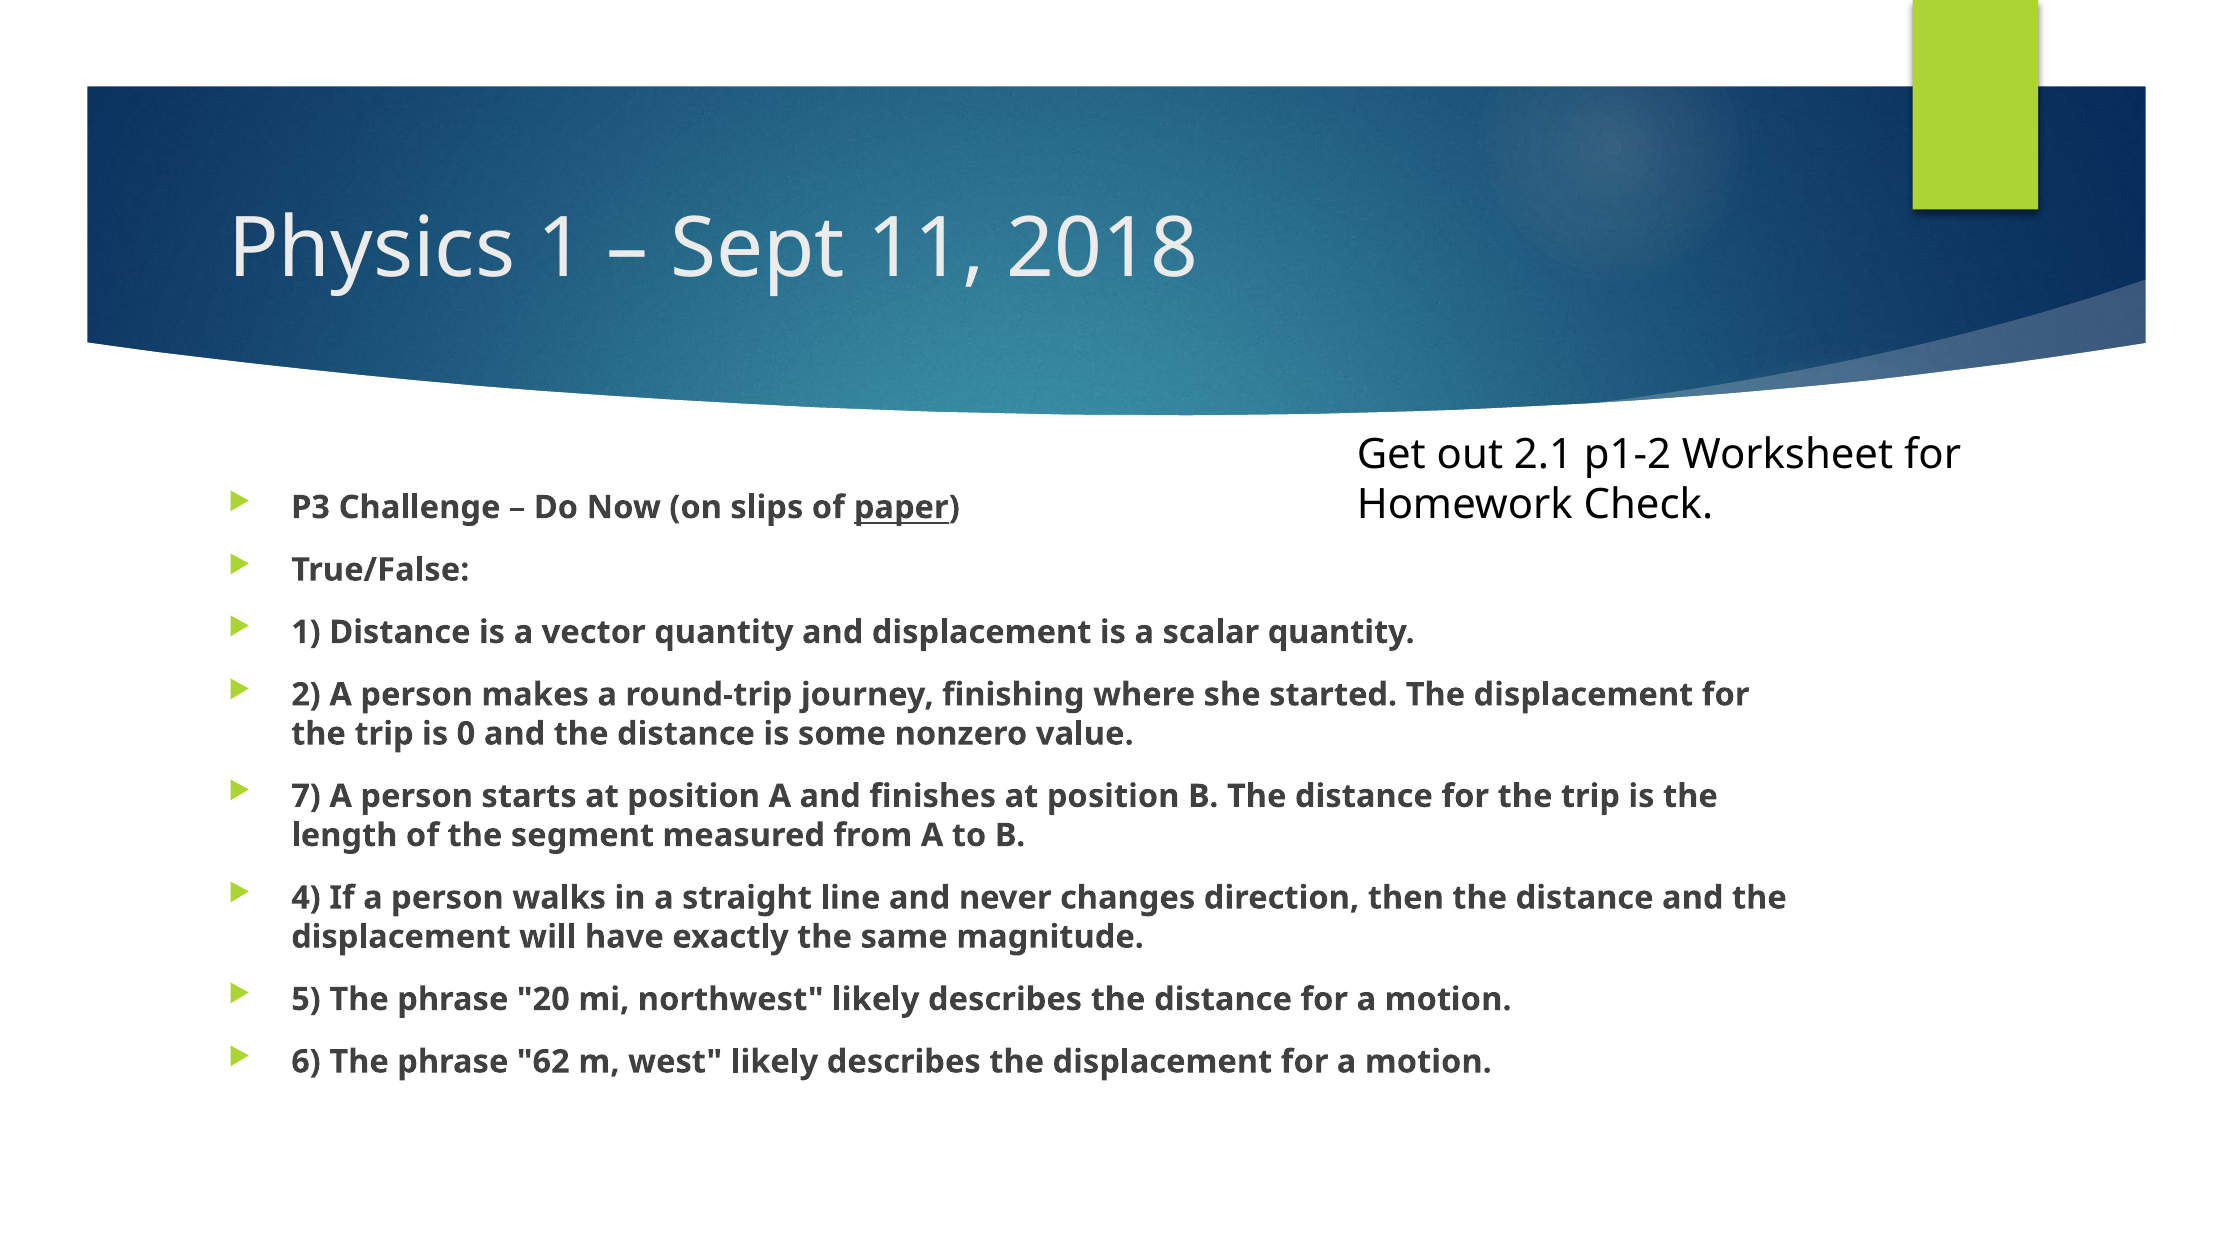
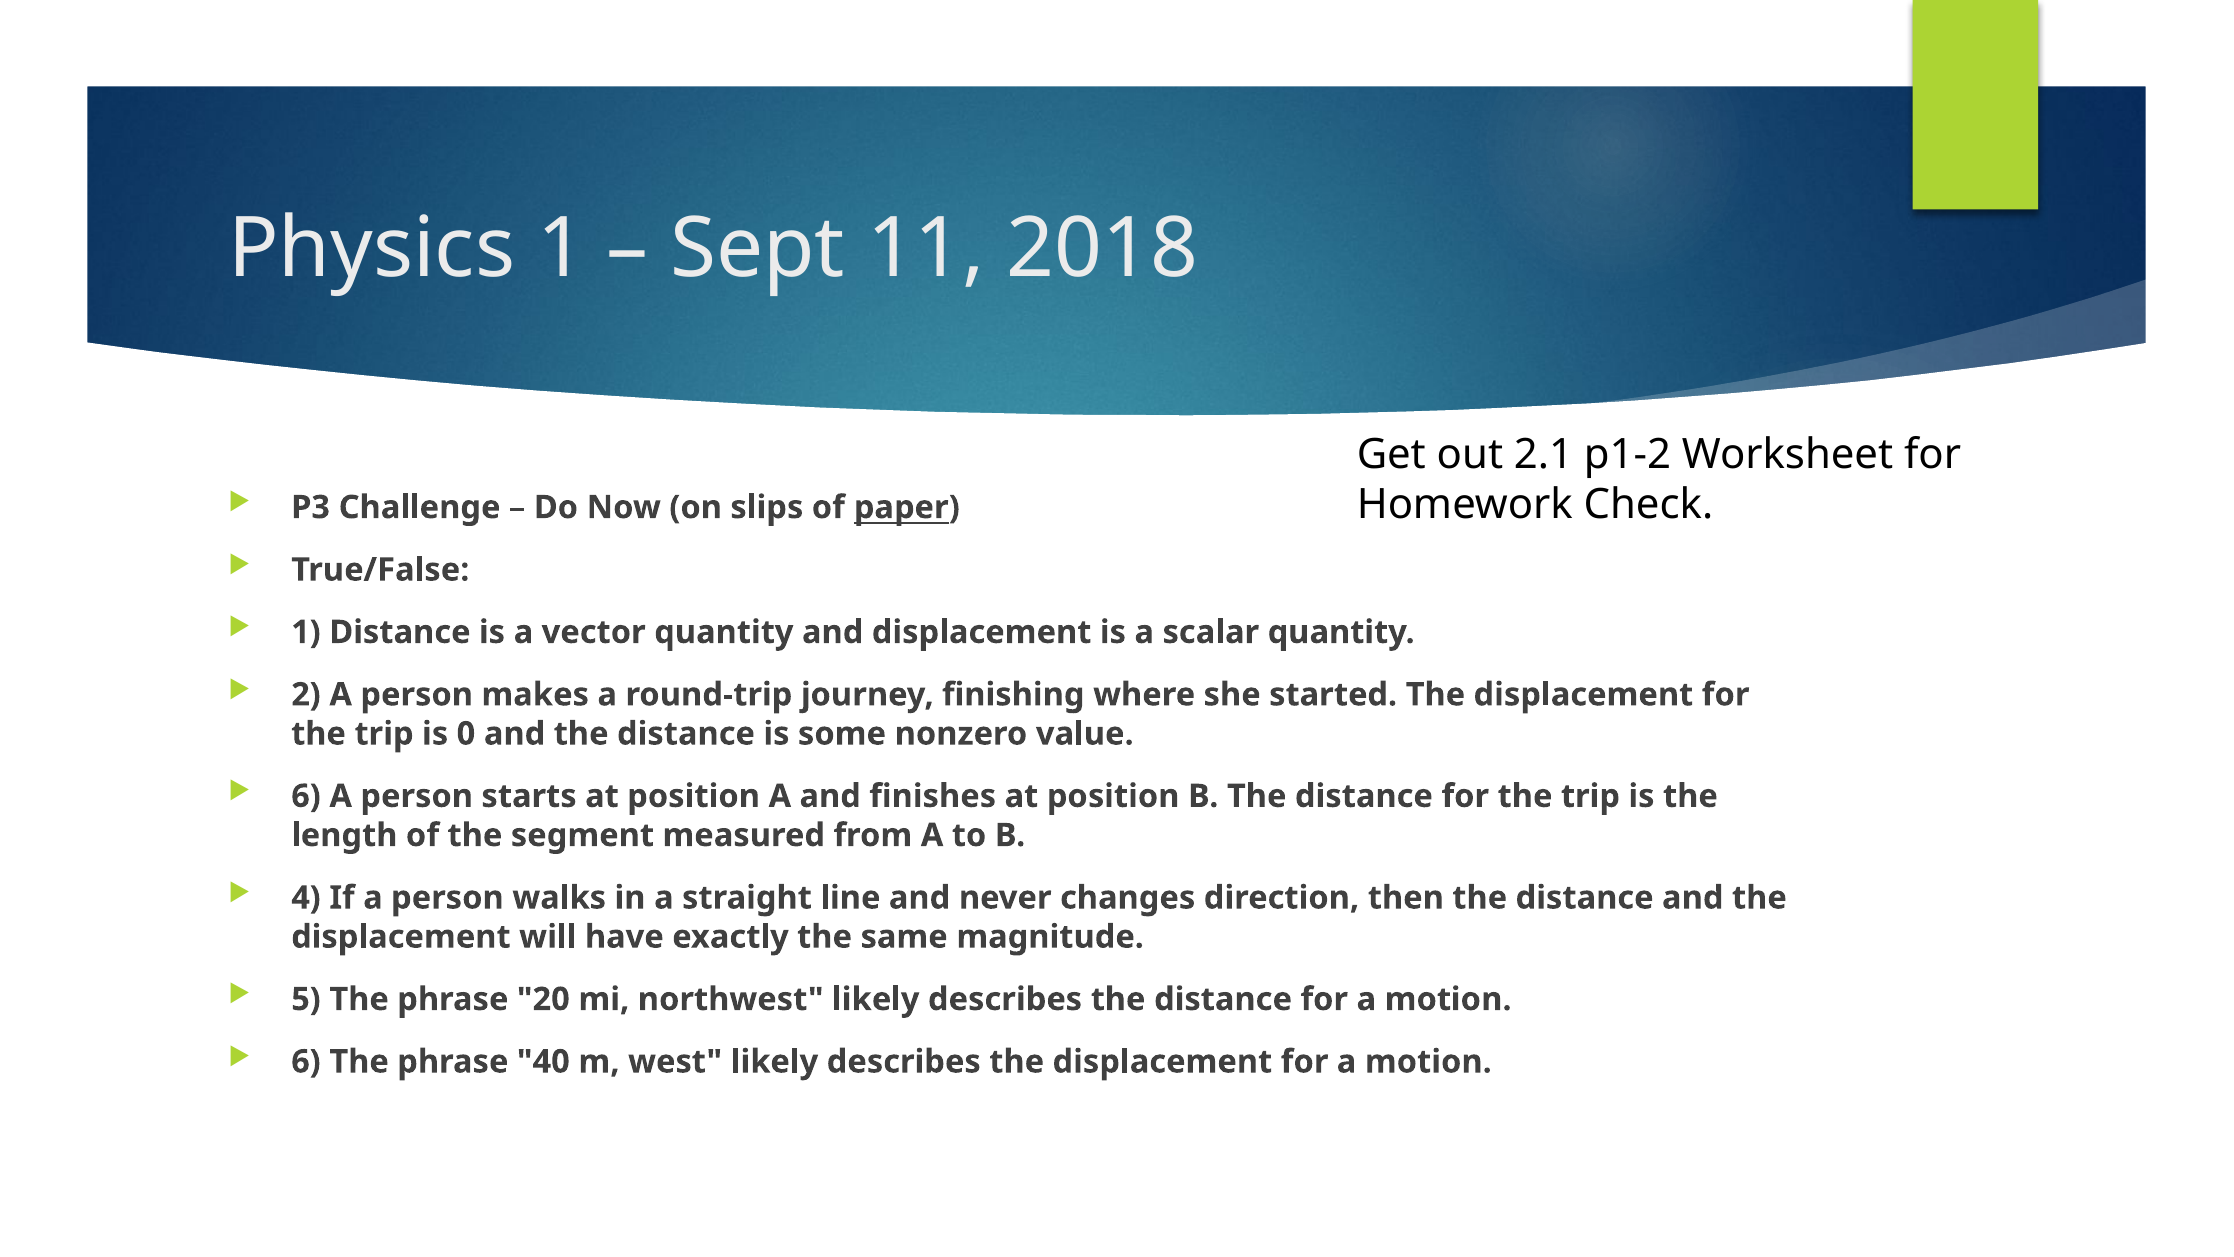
7: 7 -> 6 (306, 796)
62: 62 -> 40 (543, 1061)
